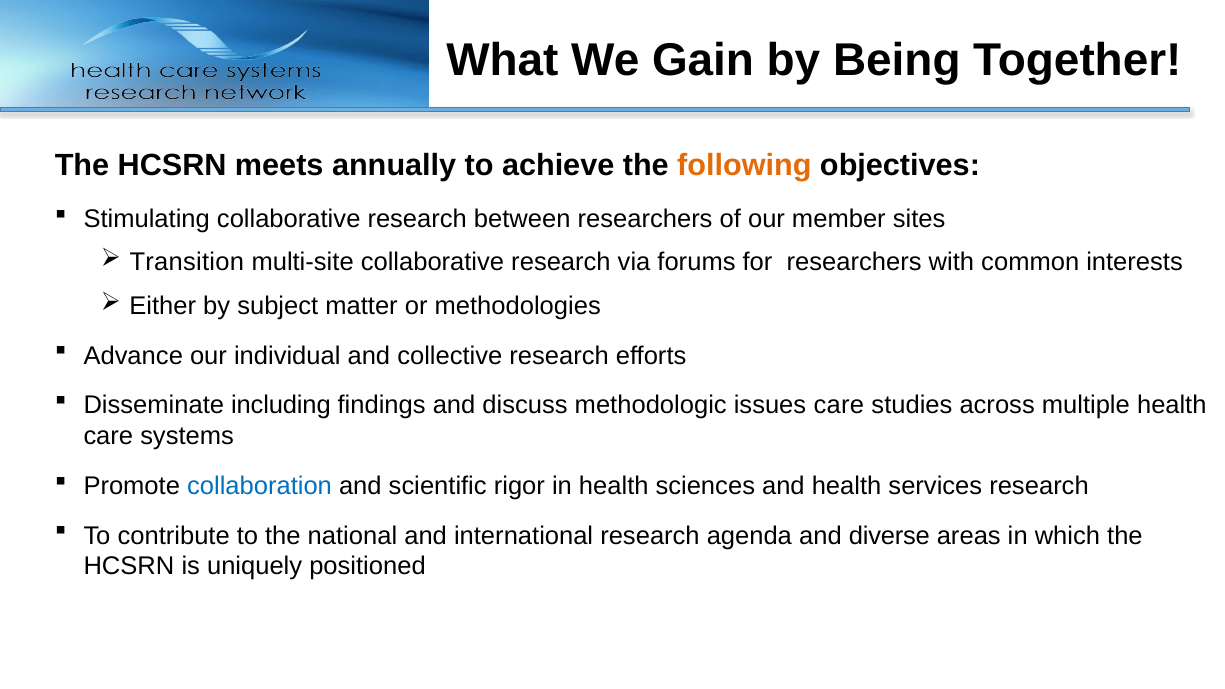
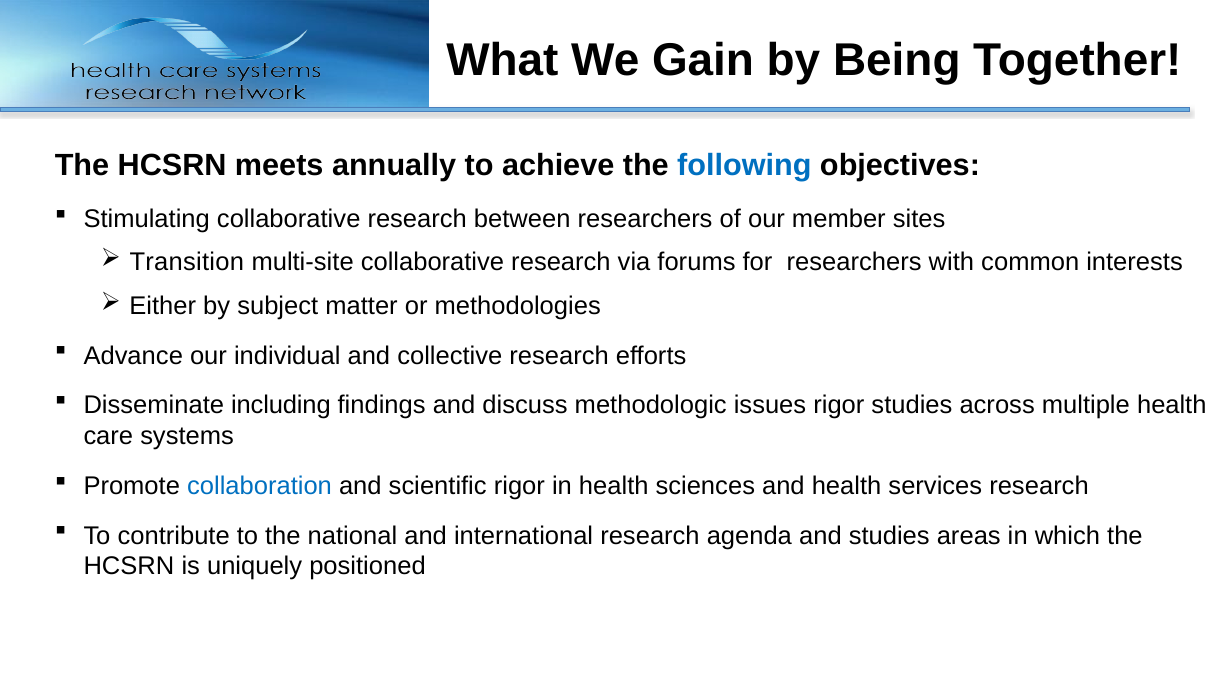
following colour: orange -> blue (744, 165)
issues care: care -> rigor (839, 405)
and diverse: diverse -> studies (889, 536)
